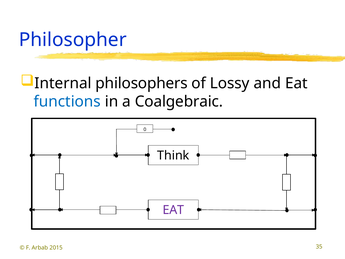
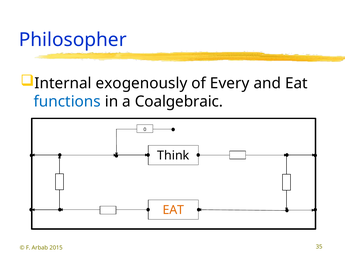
philosophers: philosophers -> exogenously (142, 83)
Lossy: Lossy -> Every (230, 83)
EAT colour: purple -> orange (173, 210)
